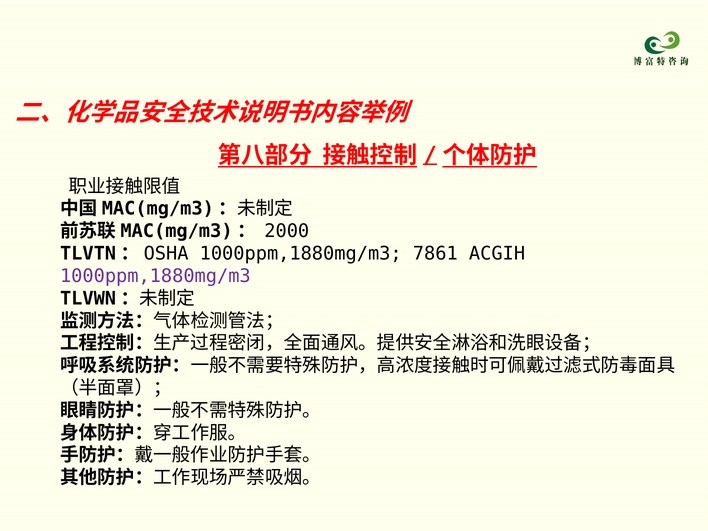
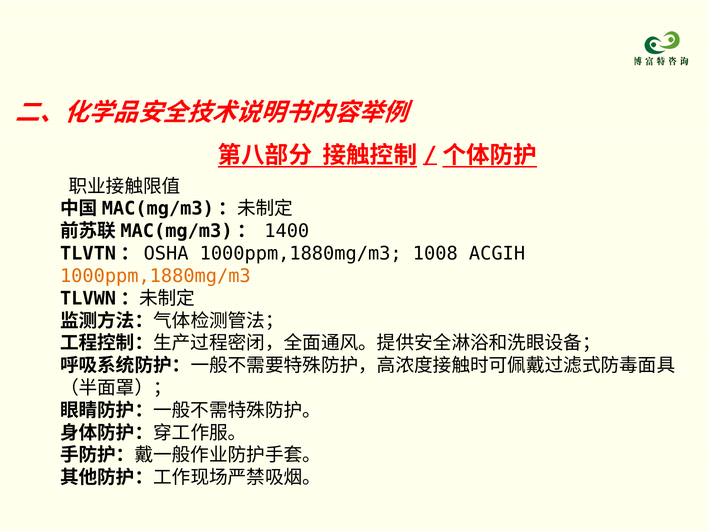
2000: 2000 -> 1400 (287, 231)
7861: 7861 -> 1008 (435, 254)
1000ppm,1880mg/m3 colour: purple -> orange (155, 276)
